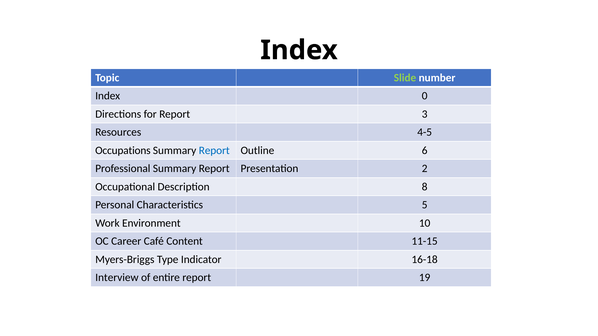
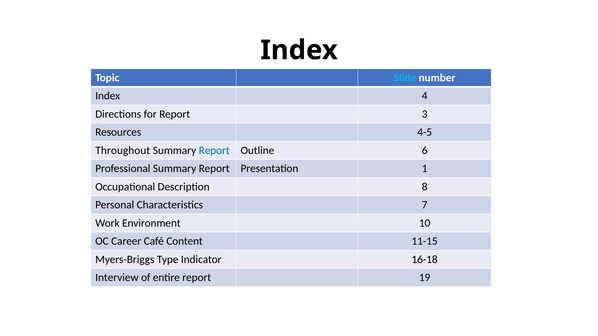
Slide colour: light green -> light blue (405, 78)
0: 0 -> 4 (425, 96)
Occupations: Occupations -> Throughout (123, 151)
2: 2 -> 1 (425, 169)
5: 5 -> 7 (425, 205)
